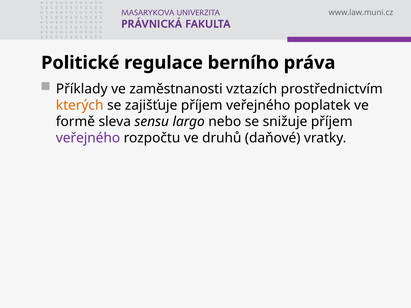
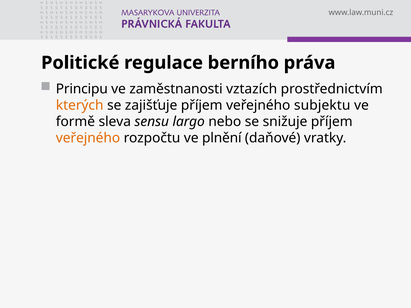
Příklady: Příklady -> Principu (82, 89)
poplatek: poplatek -> subjektu (322, 105)
veřejného colour: purple -> orange (88, 138)
druhů: druhů -> plnění (222, 138)
